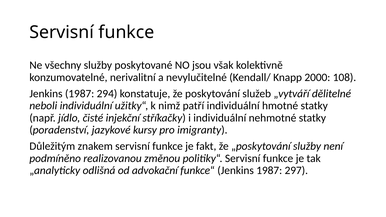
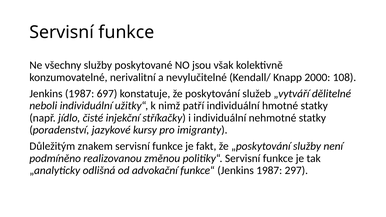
294: 294 -> 697 (107, 94)
